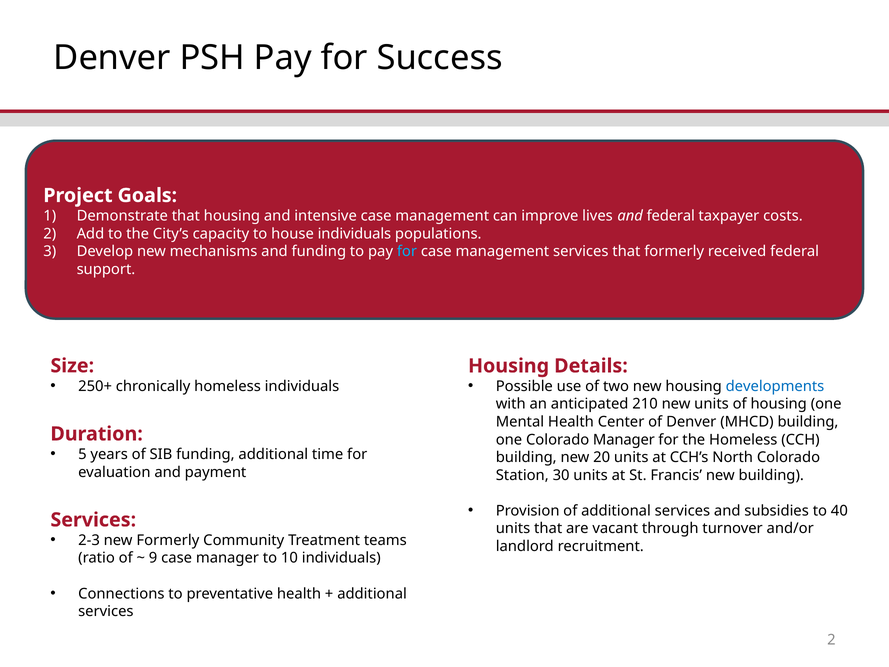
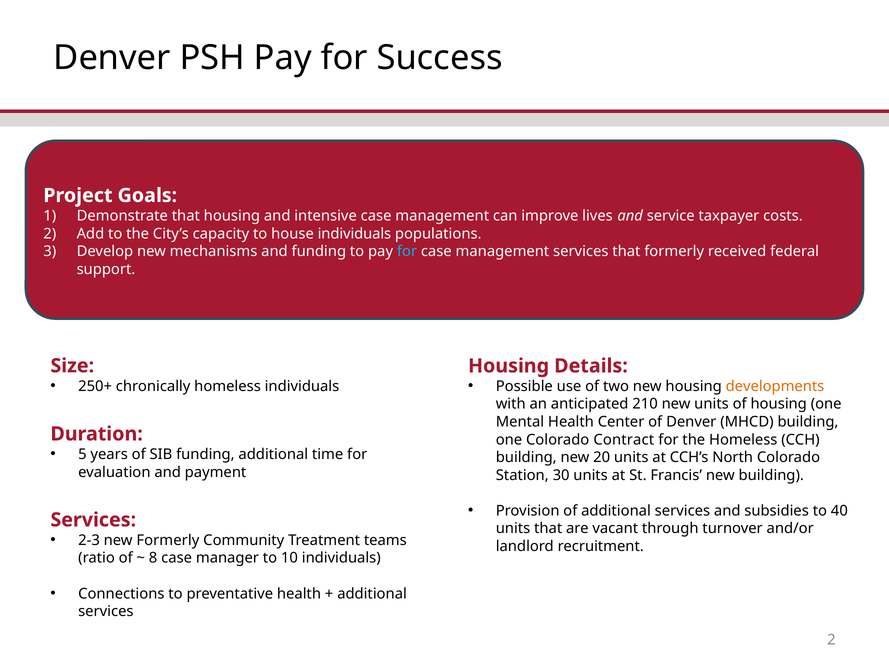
and federal: federal -> service (671, 216)
developments colour: blue -> orange (775, 386)
Colorado Manager: Manager -> Contract (624, 440)
9: 9 -> 8 (153, 558)
